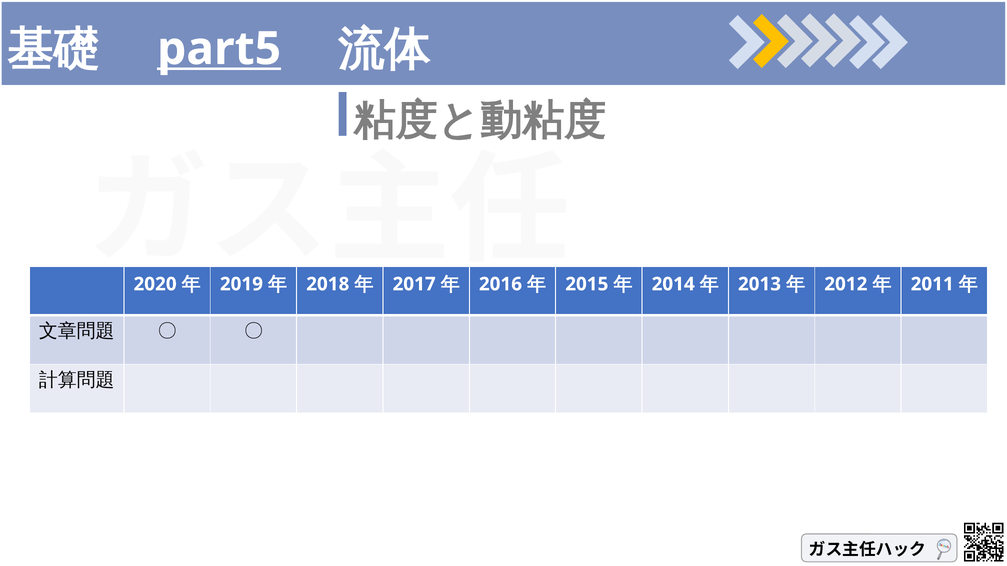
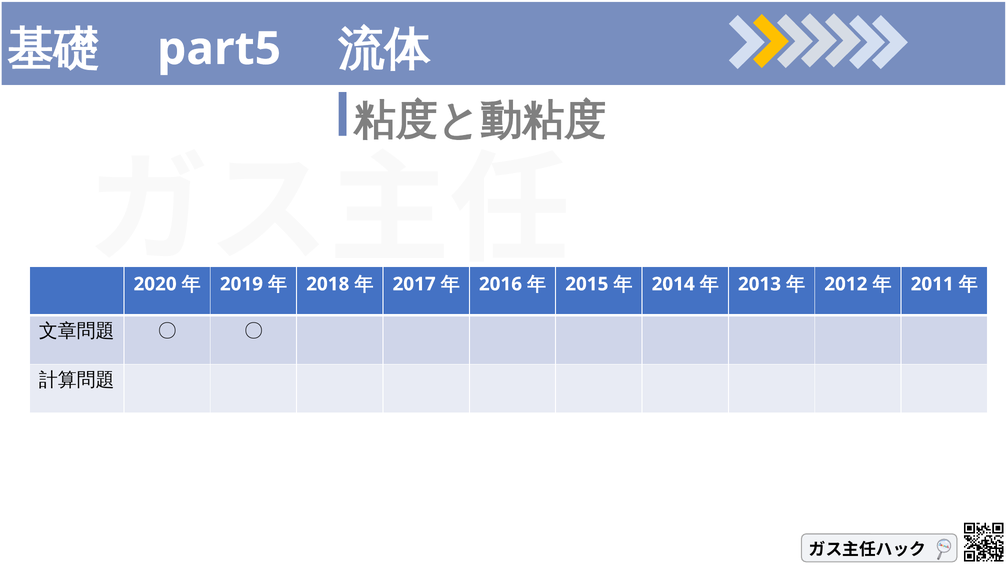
part5 underline: present -> none (219, 49)
